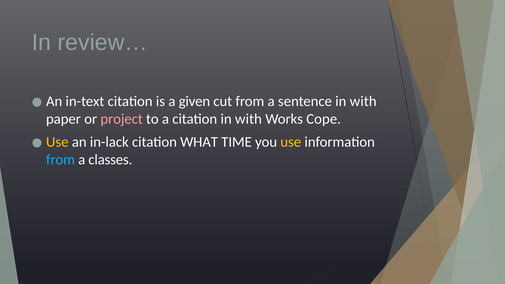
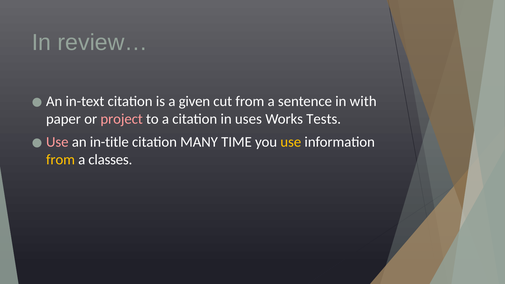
citation in with: with -> uses (248, 119)
Cope: Cope -> Tests (324, 119)
Use colour: yellow -> pink (57, 142)
in-lack: in-lack -> in-title (109, 142)
WHAT: WHAT -> MANY (199, 142)
from colour: light blue -> yellow (61, 160)
